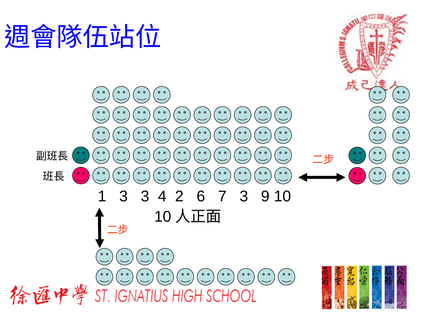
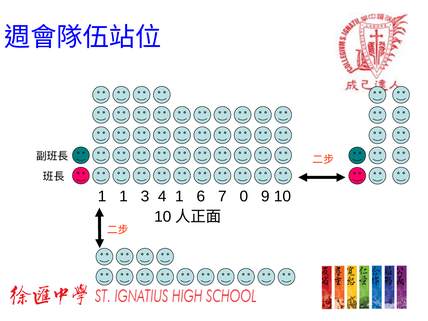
1 3: 3 -> 1 (124, 197)
4 2: 2 -> 1 (179, 197)
7 3: 3 -> 0 (244, 197)
